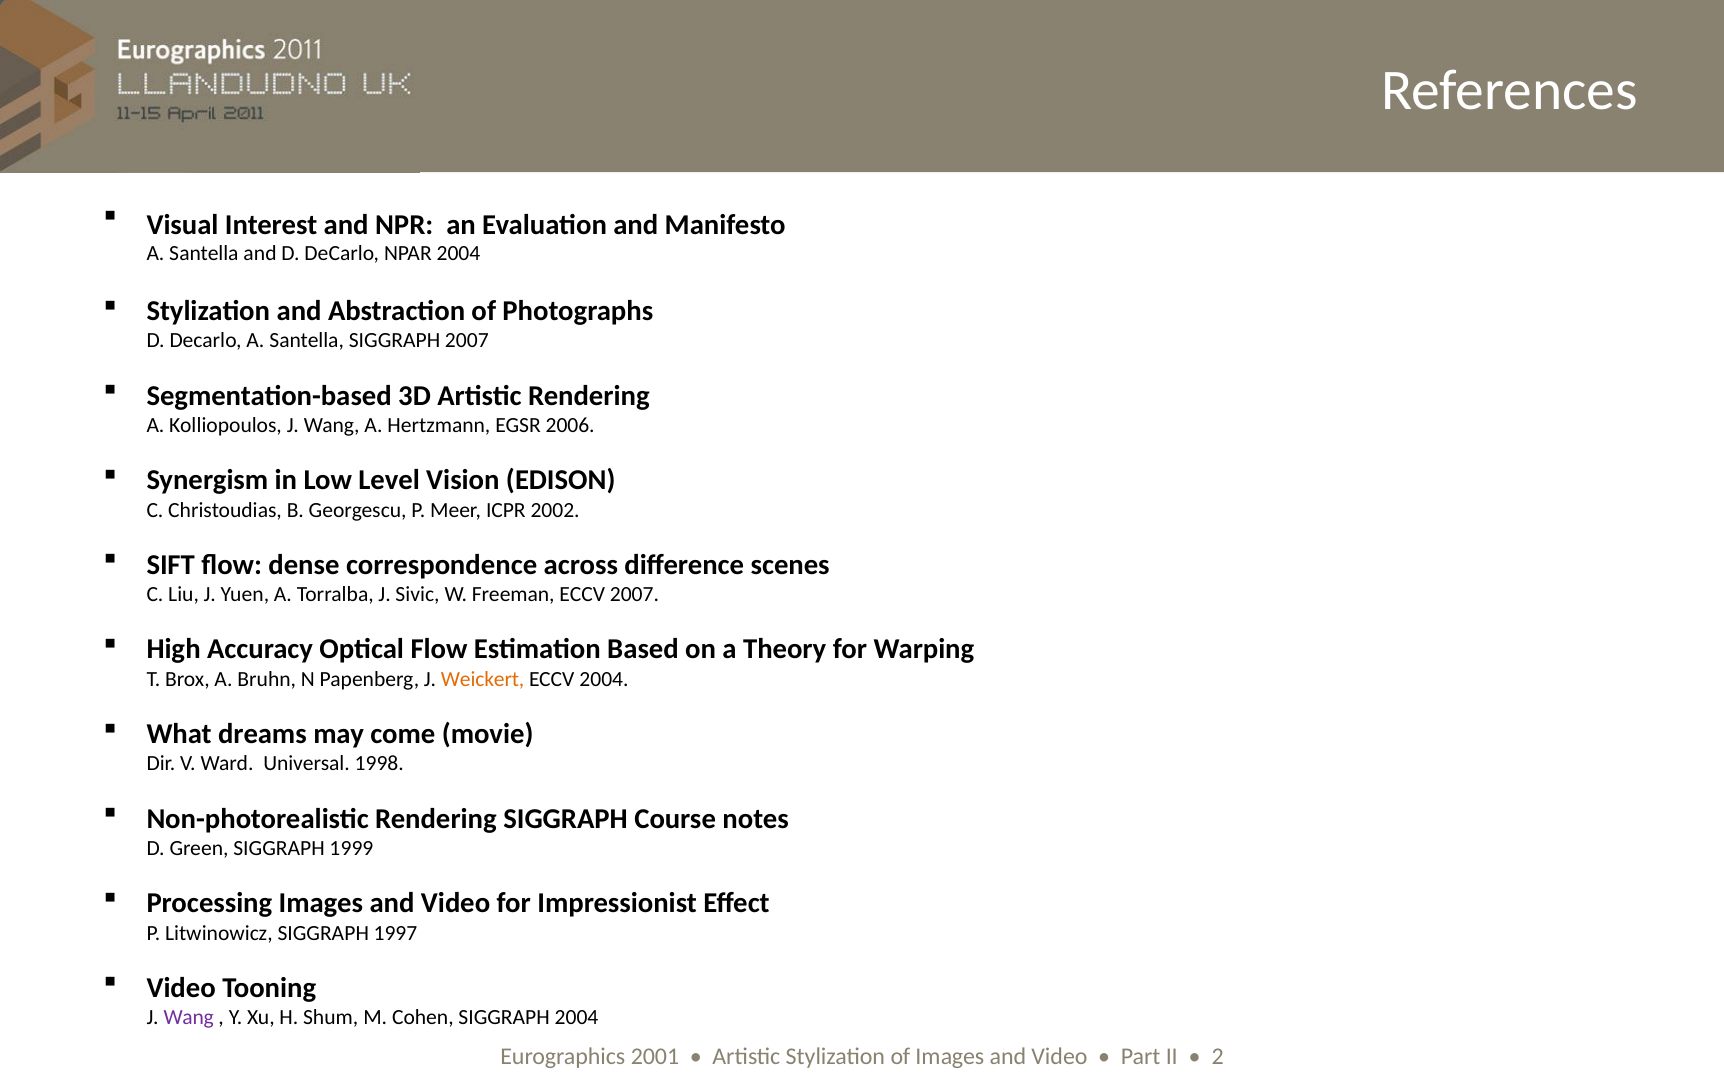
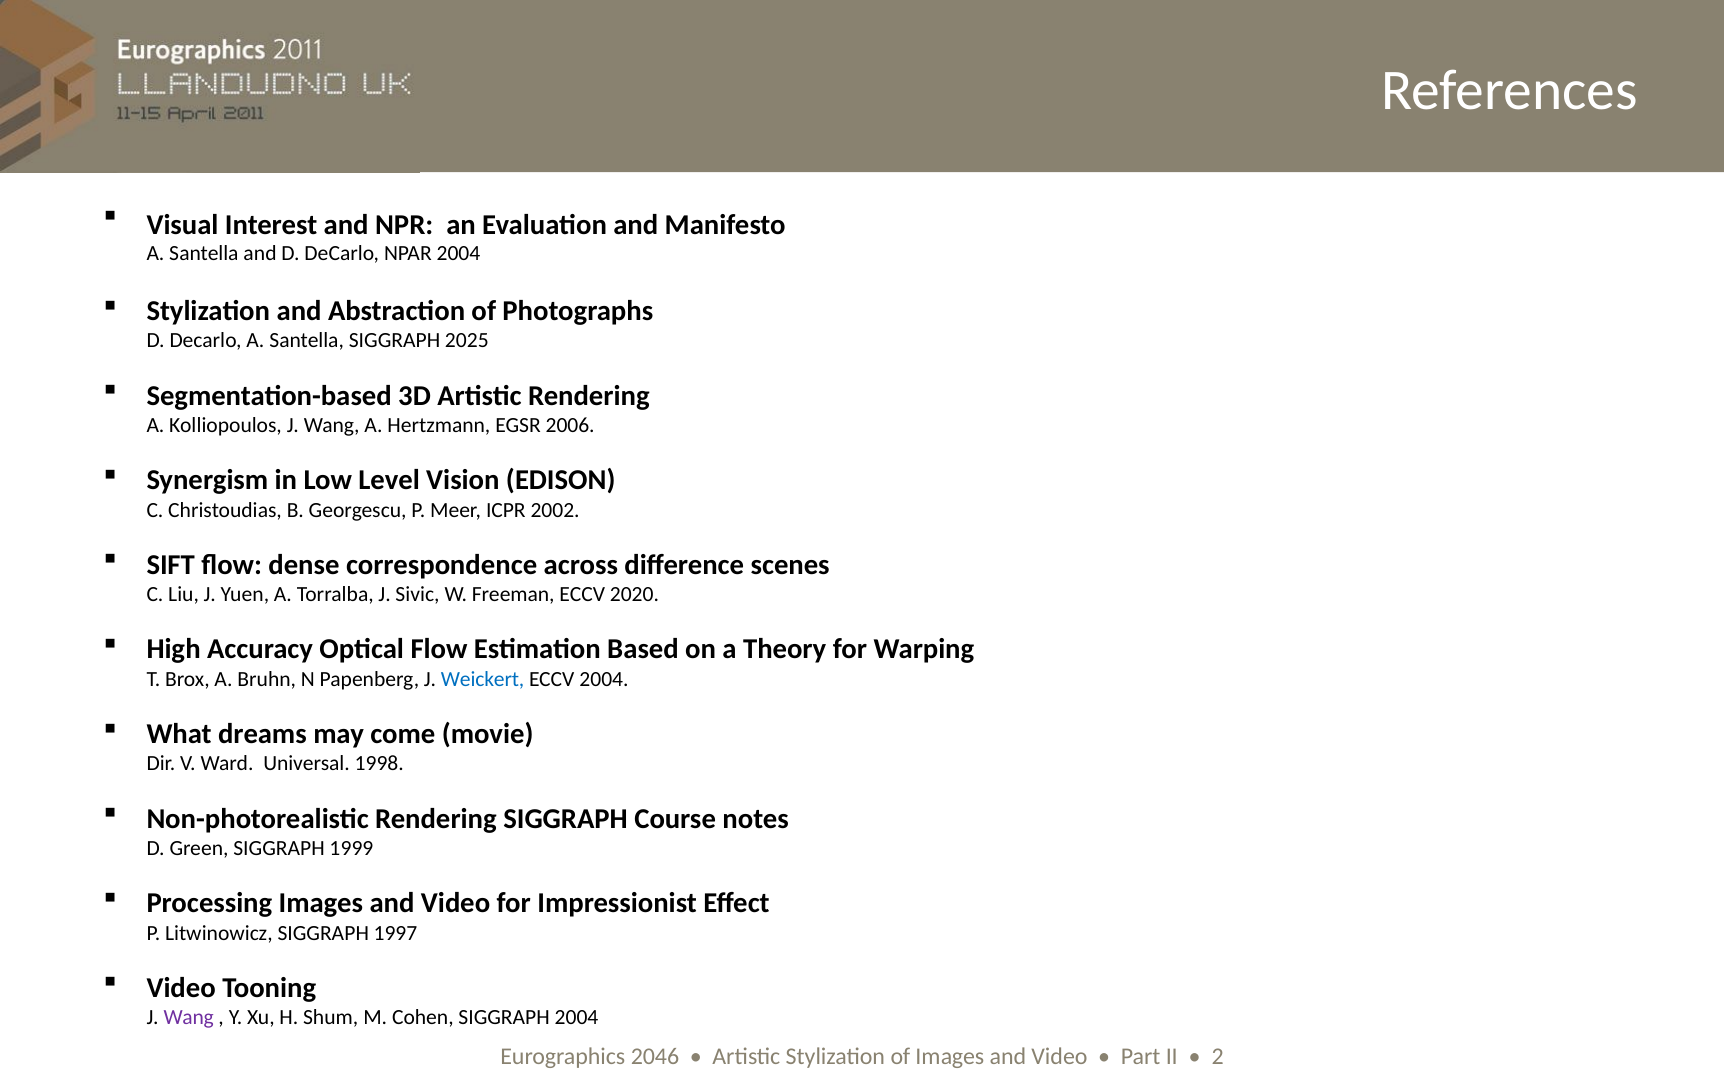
SIGGRAPH 2007: 2007 -> 2025 (467, 341)
ECCV 2007: 2007 -> 2020 (634, 595)
Weickert colour: orange -> blue (483, 679)
2001: 2001 -> 2046 (655, 1057)
